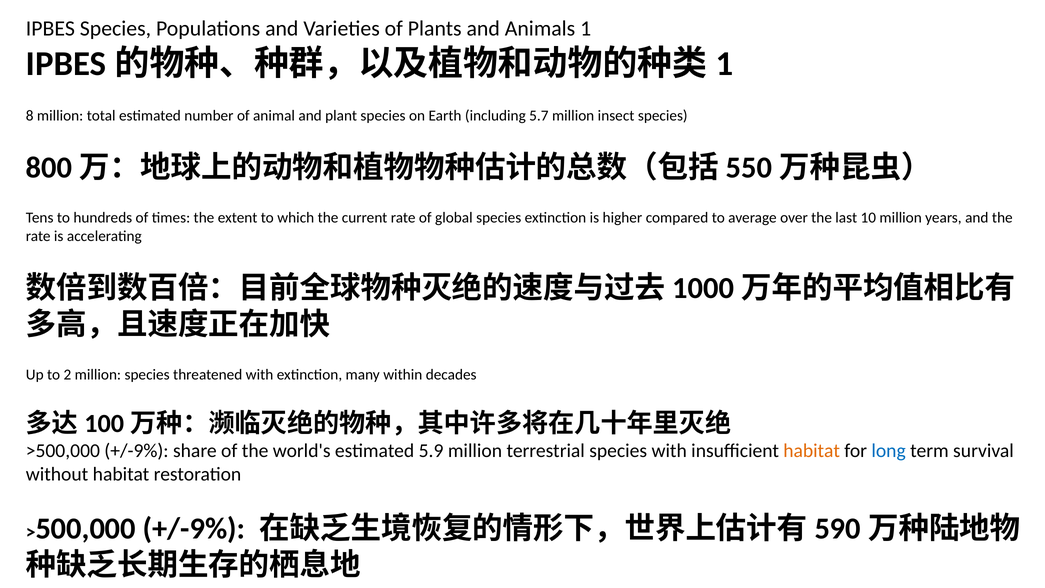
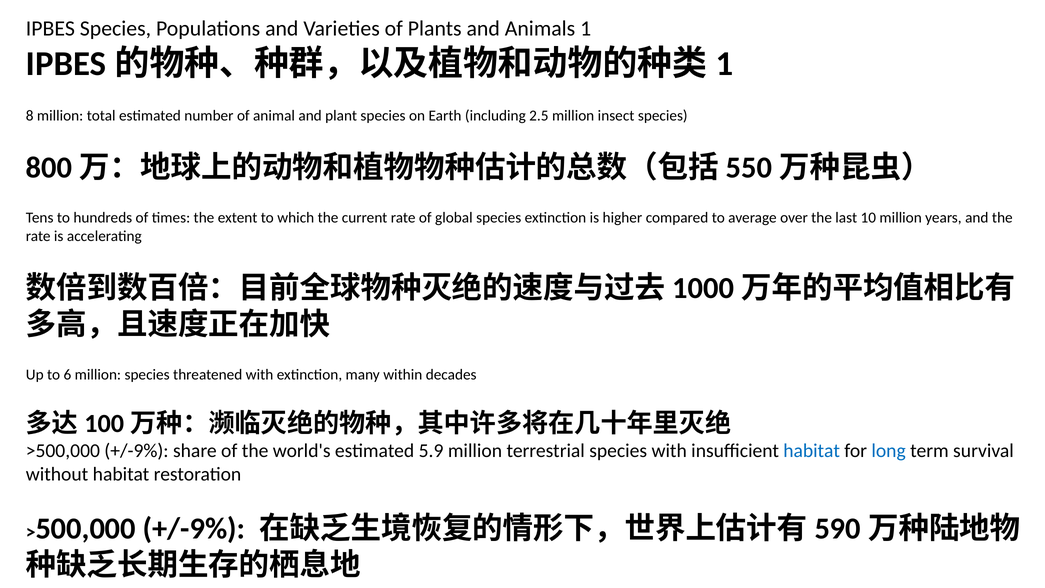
5.7: 5.7 -> 2.5 (539, 116)
2: 2 -> 6 (67, 374)
habitat colour: orange -> blue (812, 451)
